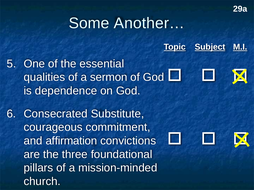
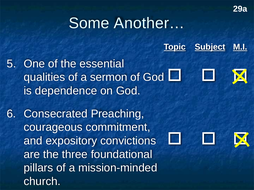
Substitute: Substitute -> Preaching (118, 114)
affirmation: affirmation -> expository (71, 141)
